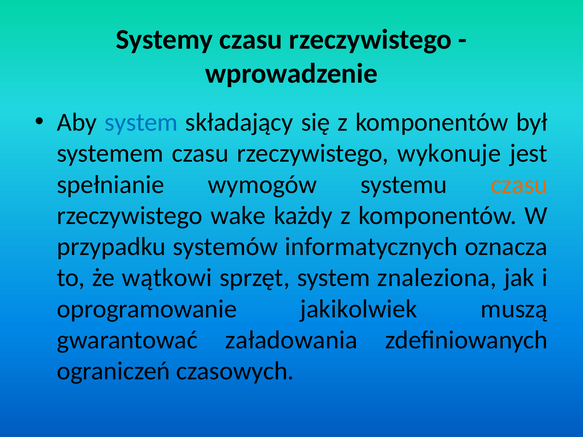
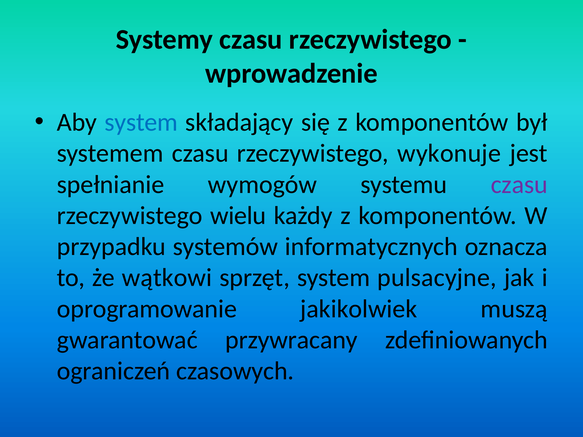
czasu colour: orange -> purple (519, 185)
wake: wake -> wielu (238, 216)
znaleziona: znaleziona -> pulsacyjne (437, 278)
załadowania: załadowania -> przywracany (291, 340)
